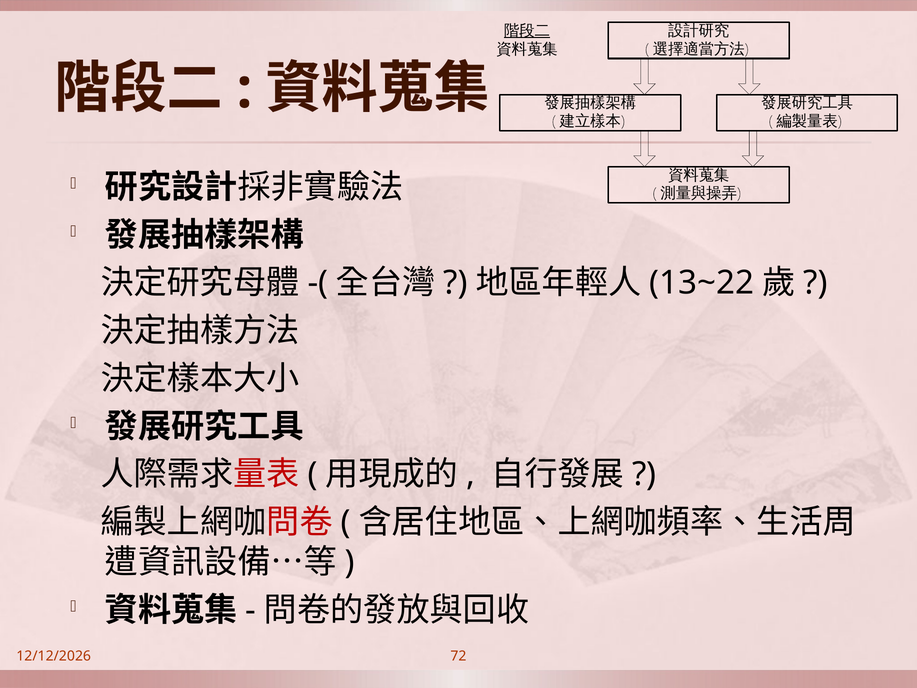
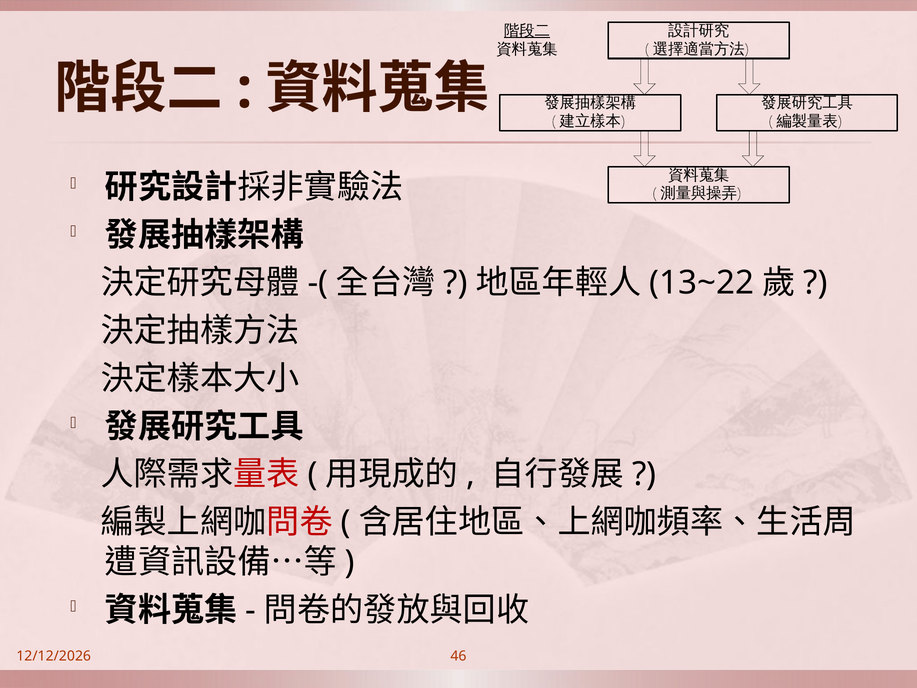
72: 72 -> 46 (458, 656)
